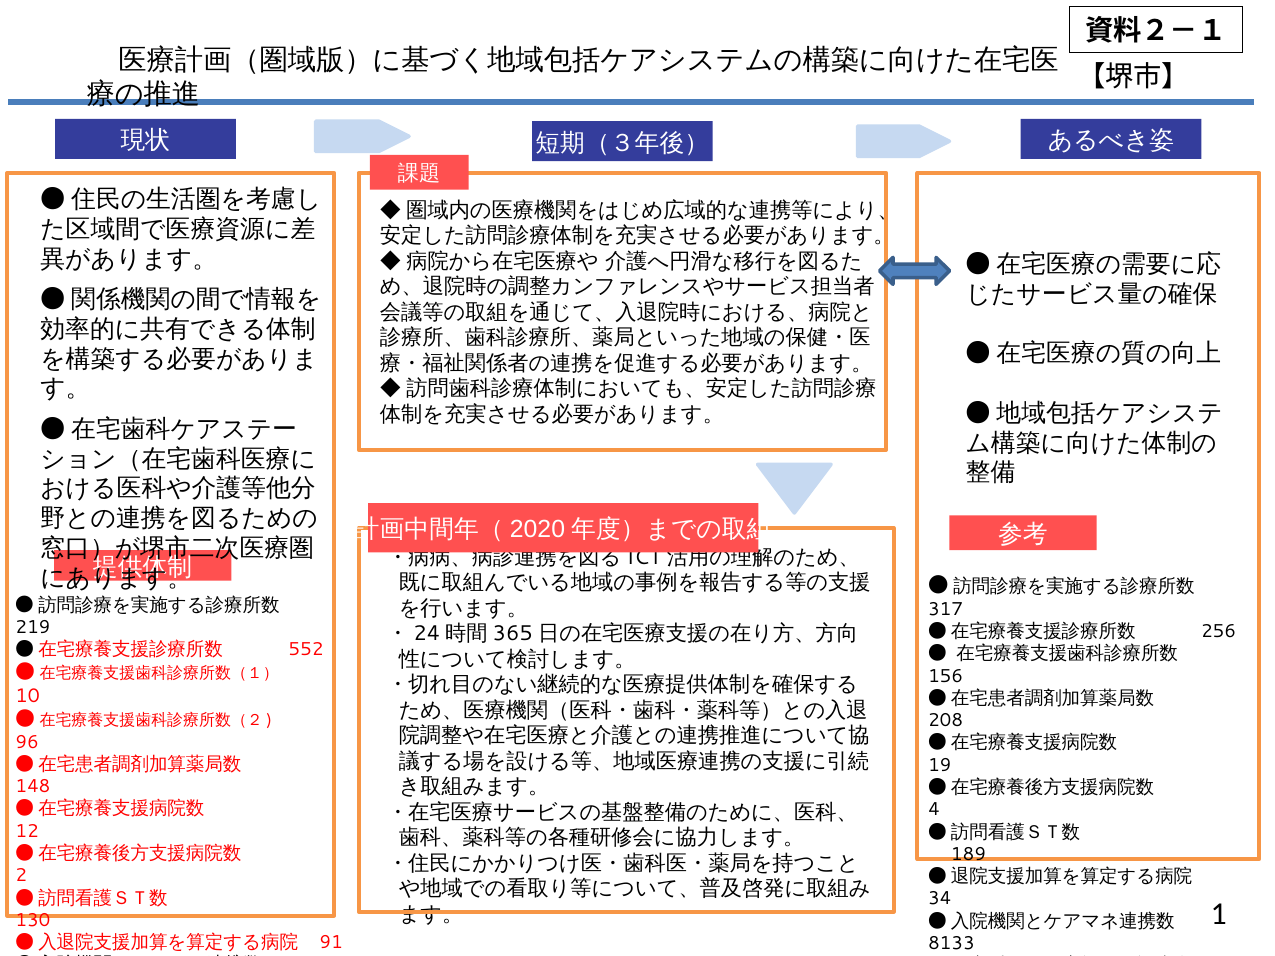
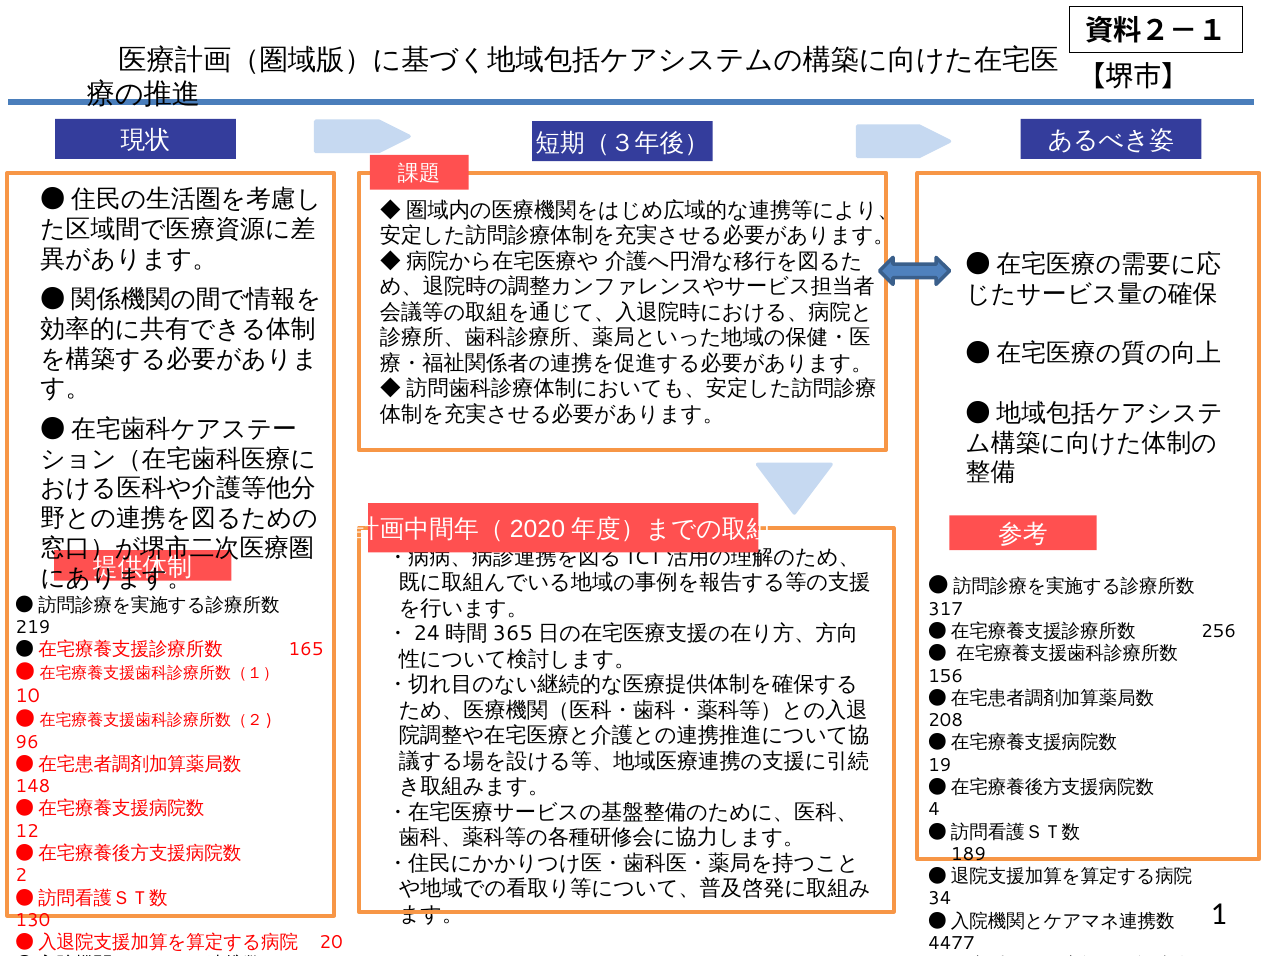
552: 552 -> 165 (306, 650)
91: 91 -> 20 (331, 943)
8133: 8133 -> 4477 (951, 944)
